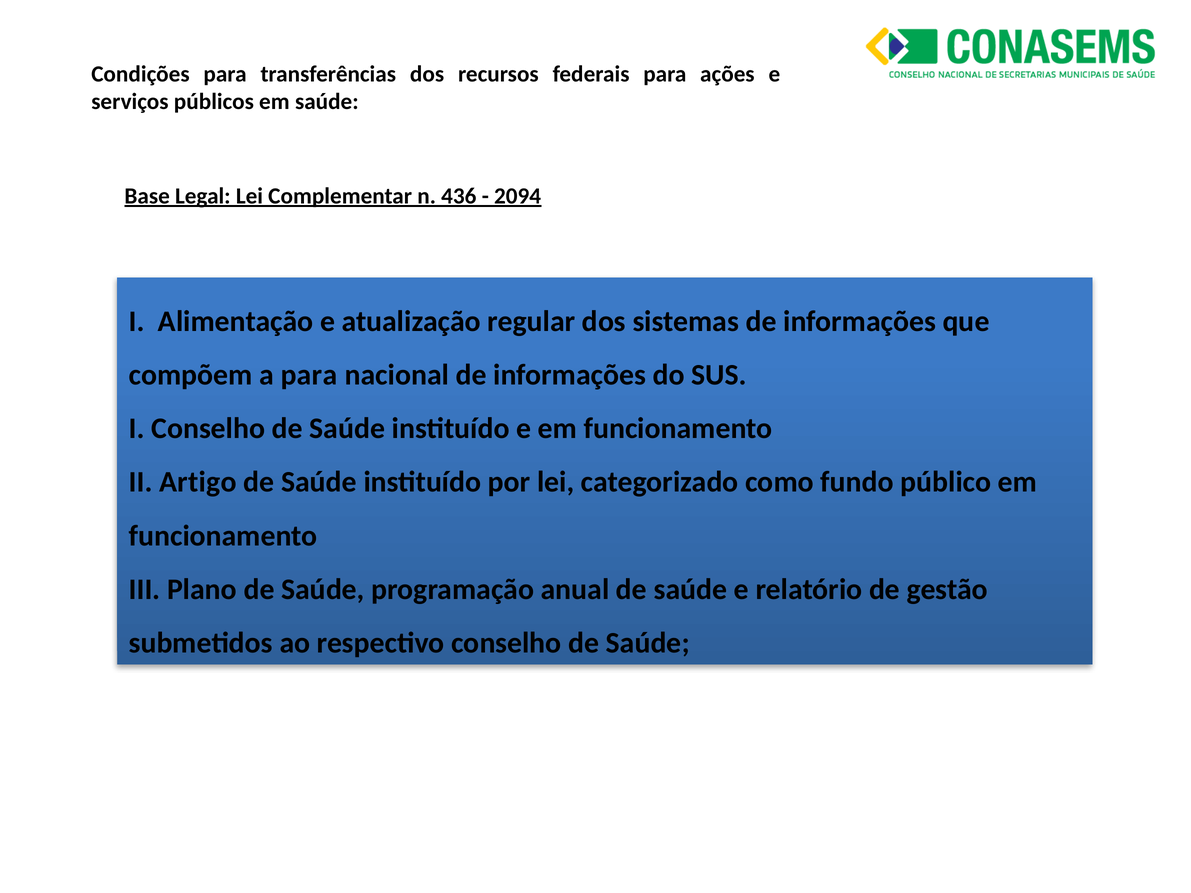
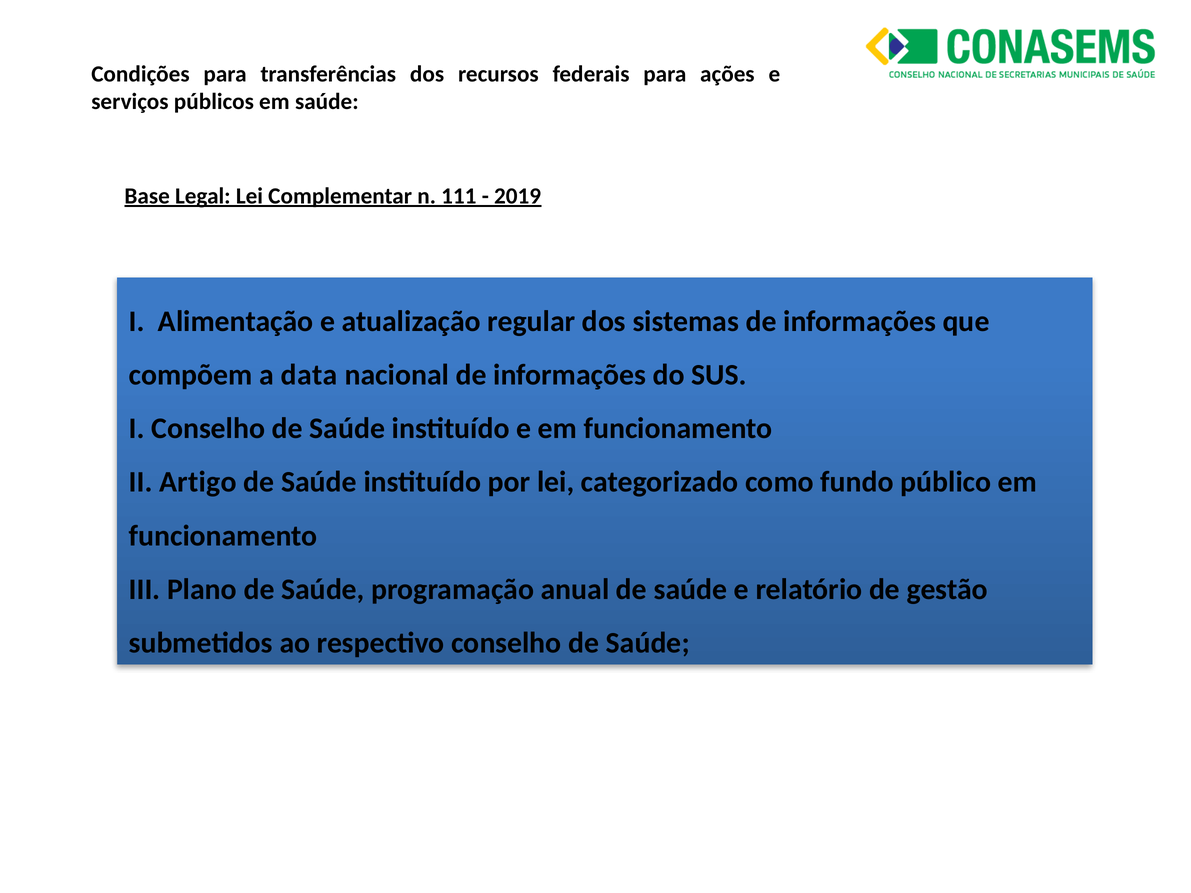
436: 436 -> 111 (459, 196)
2094: 2094 -> 2019 (518, 196)
a para: para -> data (309, 375)
